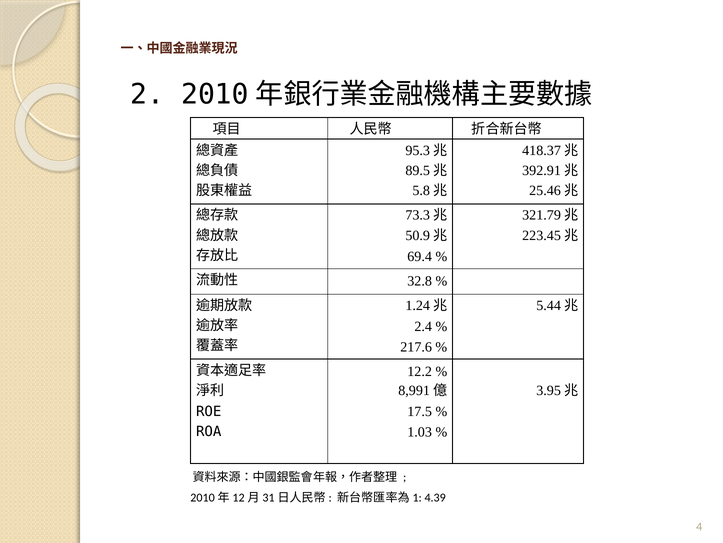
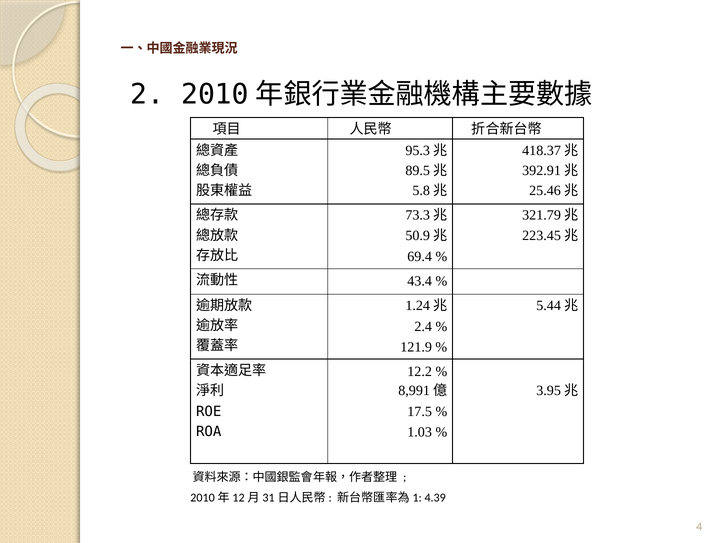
32.8: 32.8 -> 43.4 (420, 281)
217.6: 217.6 -> 121.9 (416, 346)
